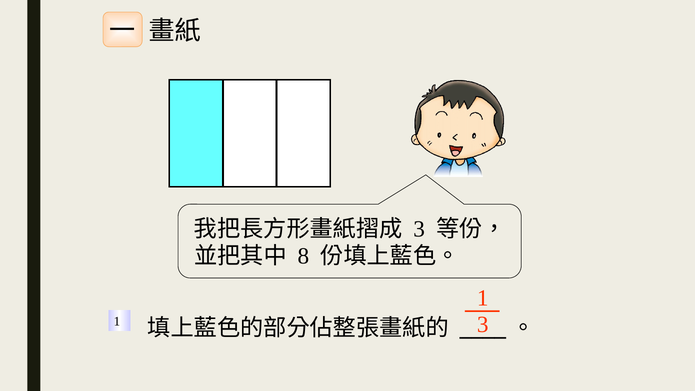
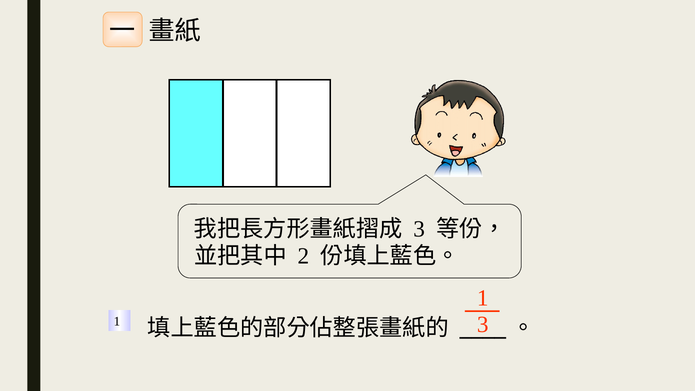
8: 8 -> 2 (303, 256)
